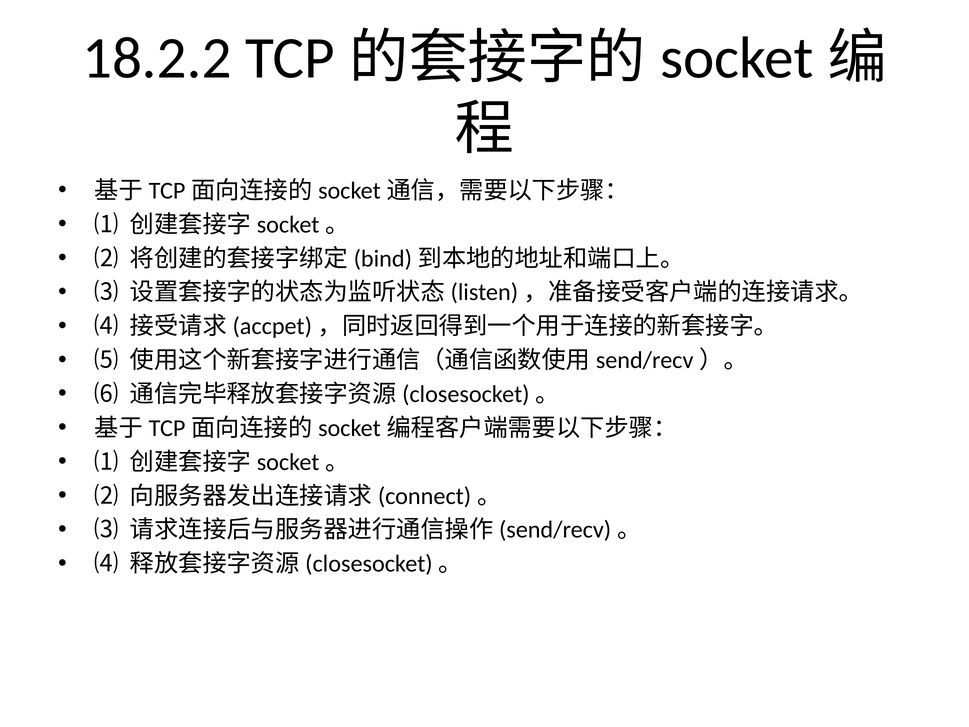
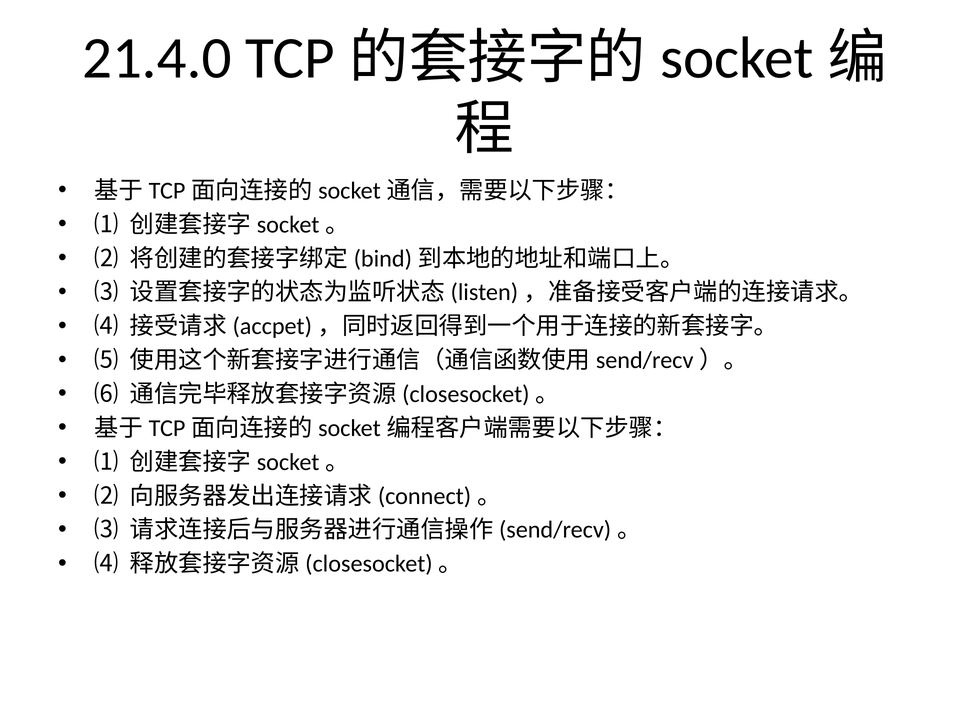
18.2.2: 18.2.2 -> 21.4.0 (157, 58)
